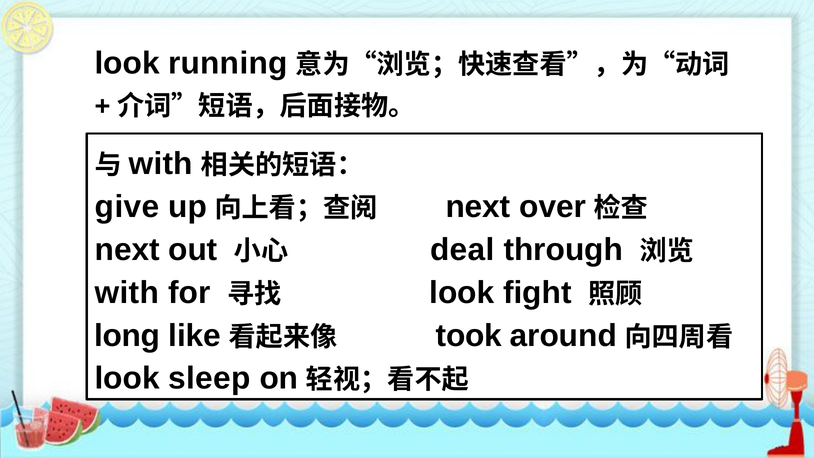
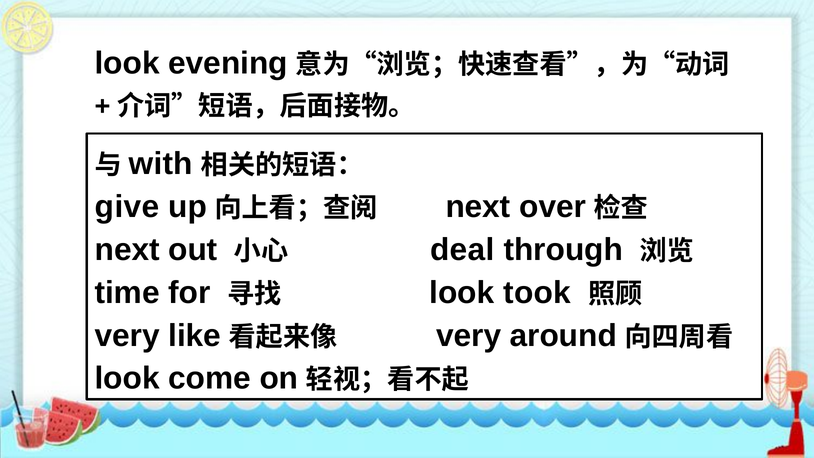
running: running -> evening (228, 63)
with: with -> time (127, 292)
fight: fight -> took (537, 292)
long: long -> very (127, 335)
took: took -> very (469, 335)
sleep: sleep -> come (210, 378)
